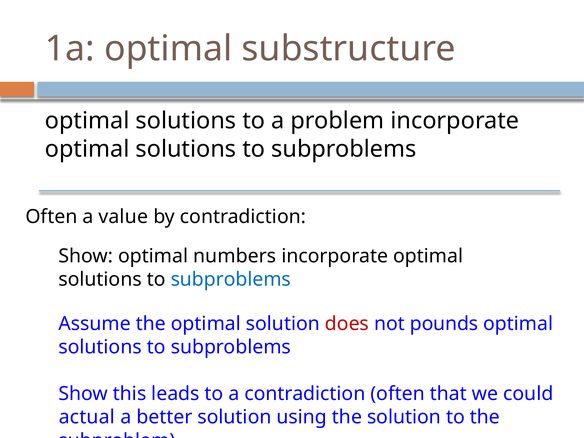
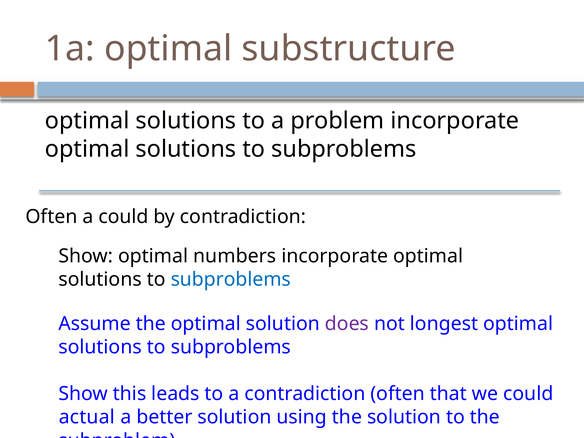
a value: value -> could (123, 217)
does colour: red -> purple (347, 324)
pounds: pounds -> longest (444, 324)
